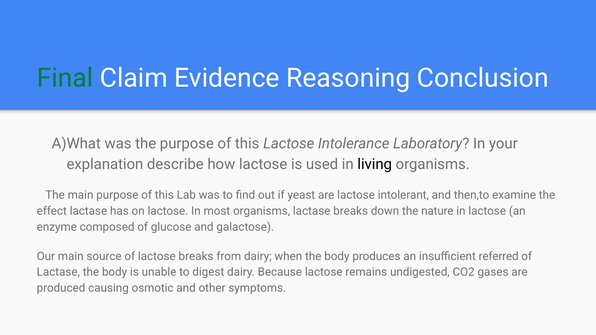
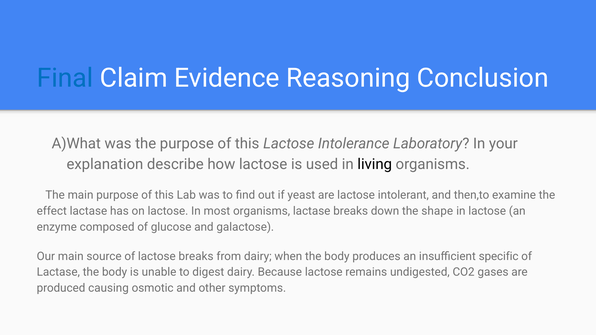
Final colour: green -> blue (65, 78)
nature: nature -> shape (437, 211)
referred: referred -> specific (499, 256)
